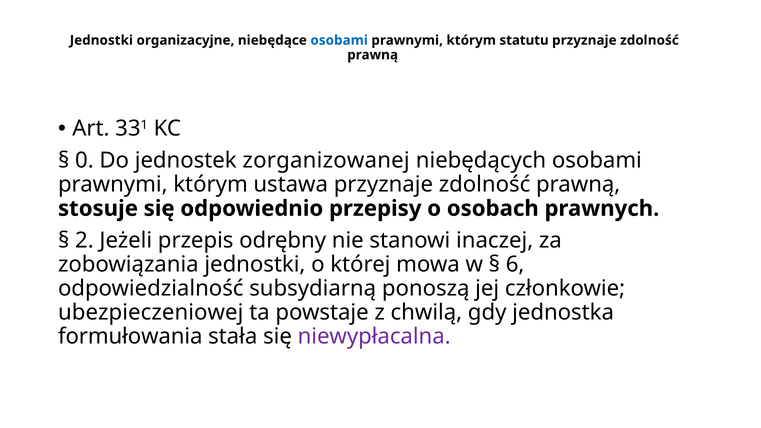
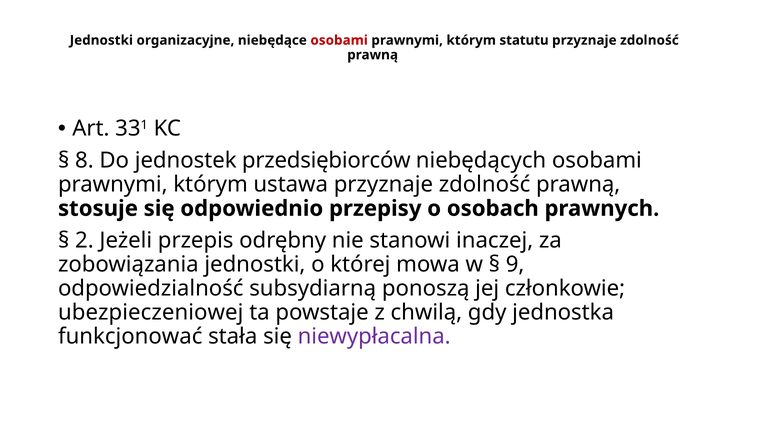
osobami colour: blue -> red (339, 40)
0: 0 -> 8 (84, 161)
zorganizowanej: zorganizowanej -> przedsiębiorców (326, 161)
6: 6 -> 9 (515, 264)
formułowania: formułowania -> funkcjonować (130, 336)
